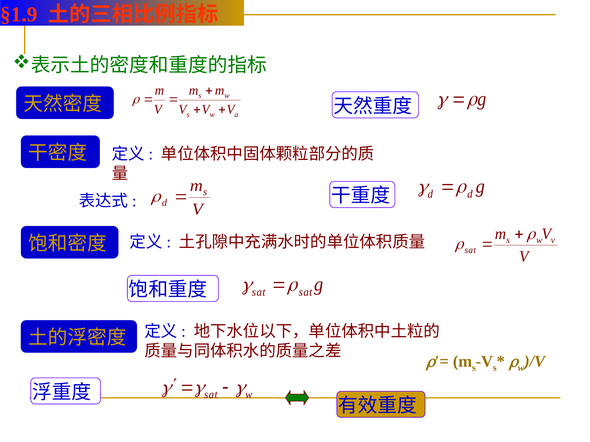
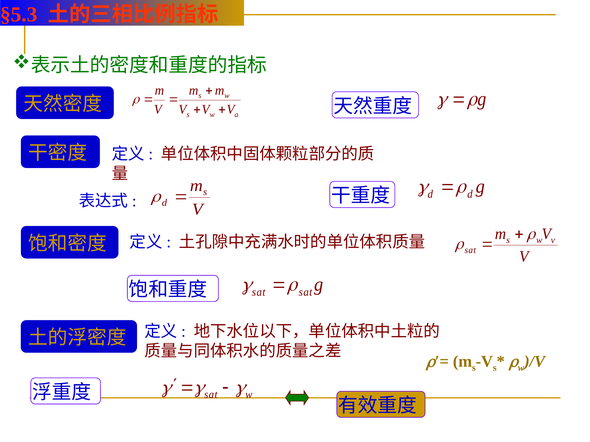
§1.9: §1.9 -> §5.3 (19, 14)
